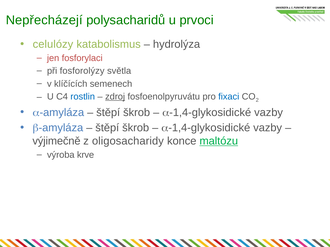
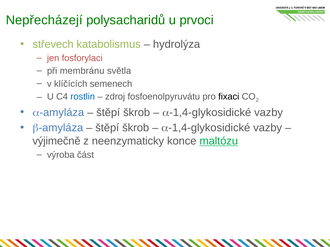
celulózy: celulózy -> střevech (53, 44)
fosforolýzy: fosforolýzy -> membránu (82, 71)
zdroj underline: present -> none (115, 97)
fixaci colour: blue -> black (229, 97)
oligosacharidy: oligosacharidy -> neenzymaticky (128, 141)
krve: krve -> část (86, 155)
